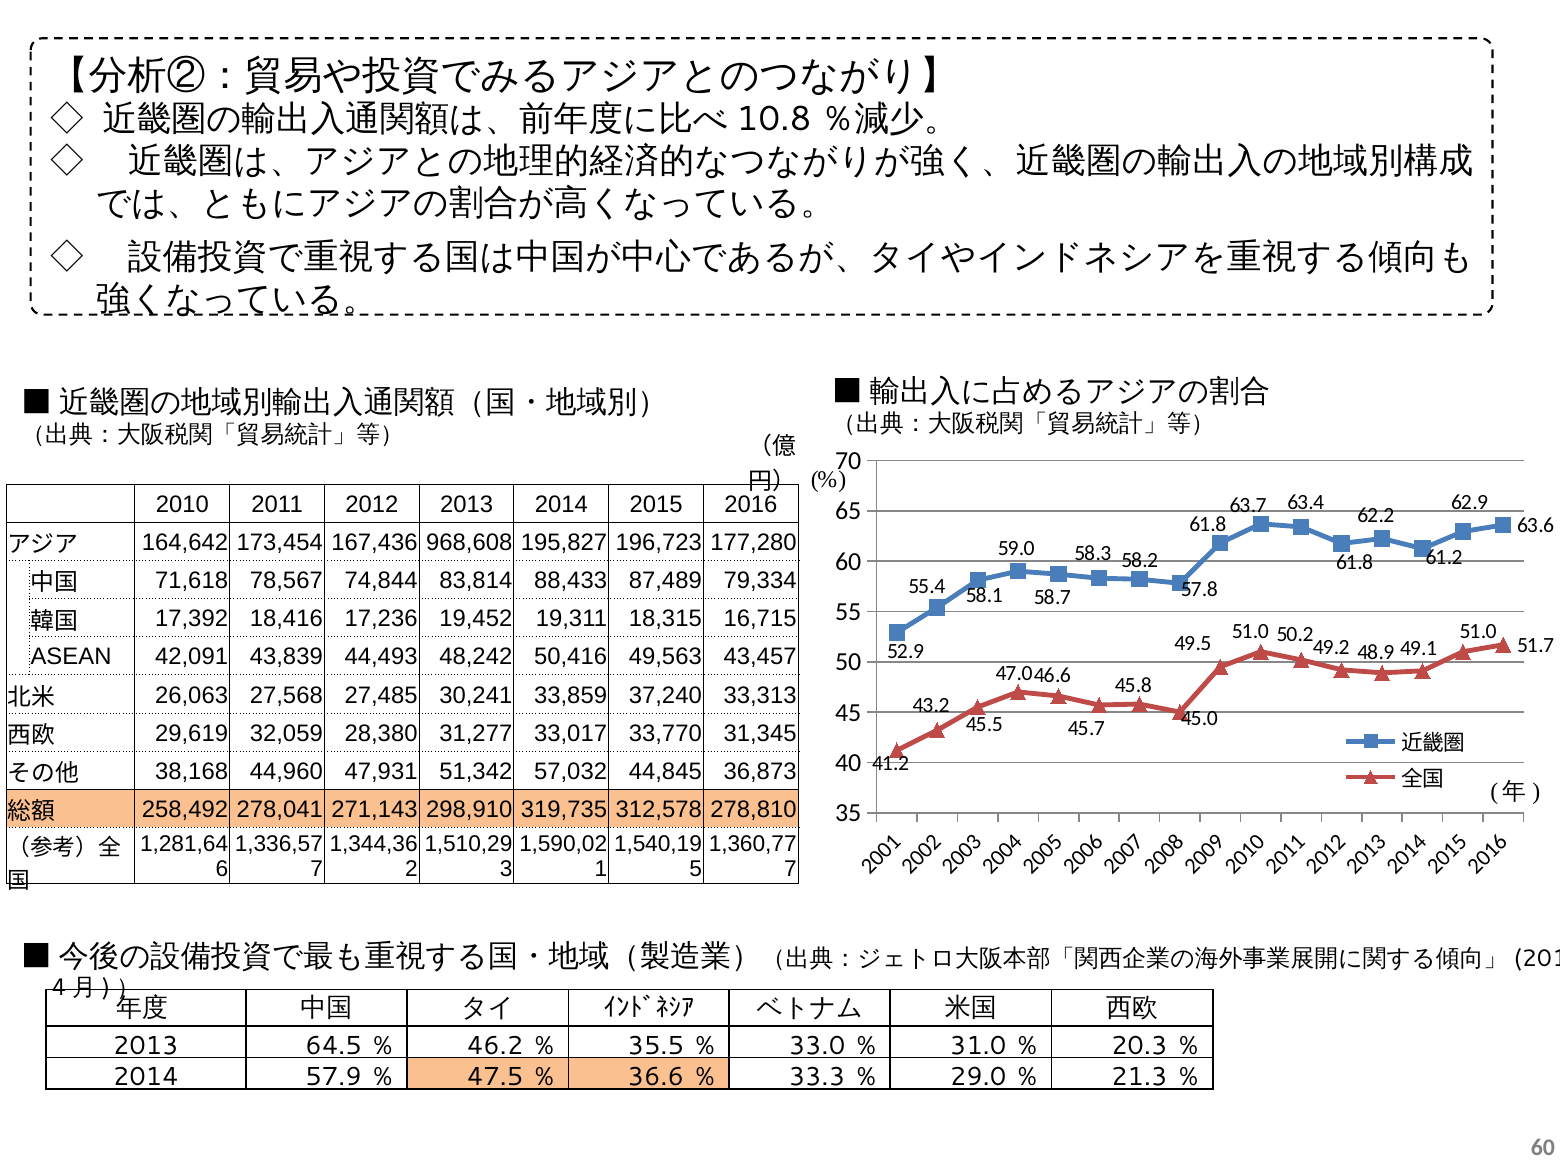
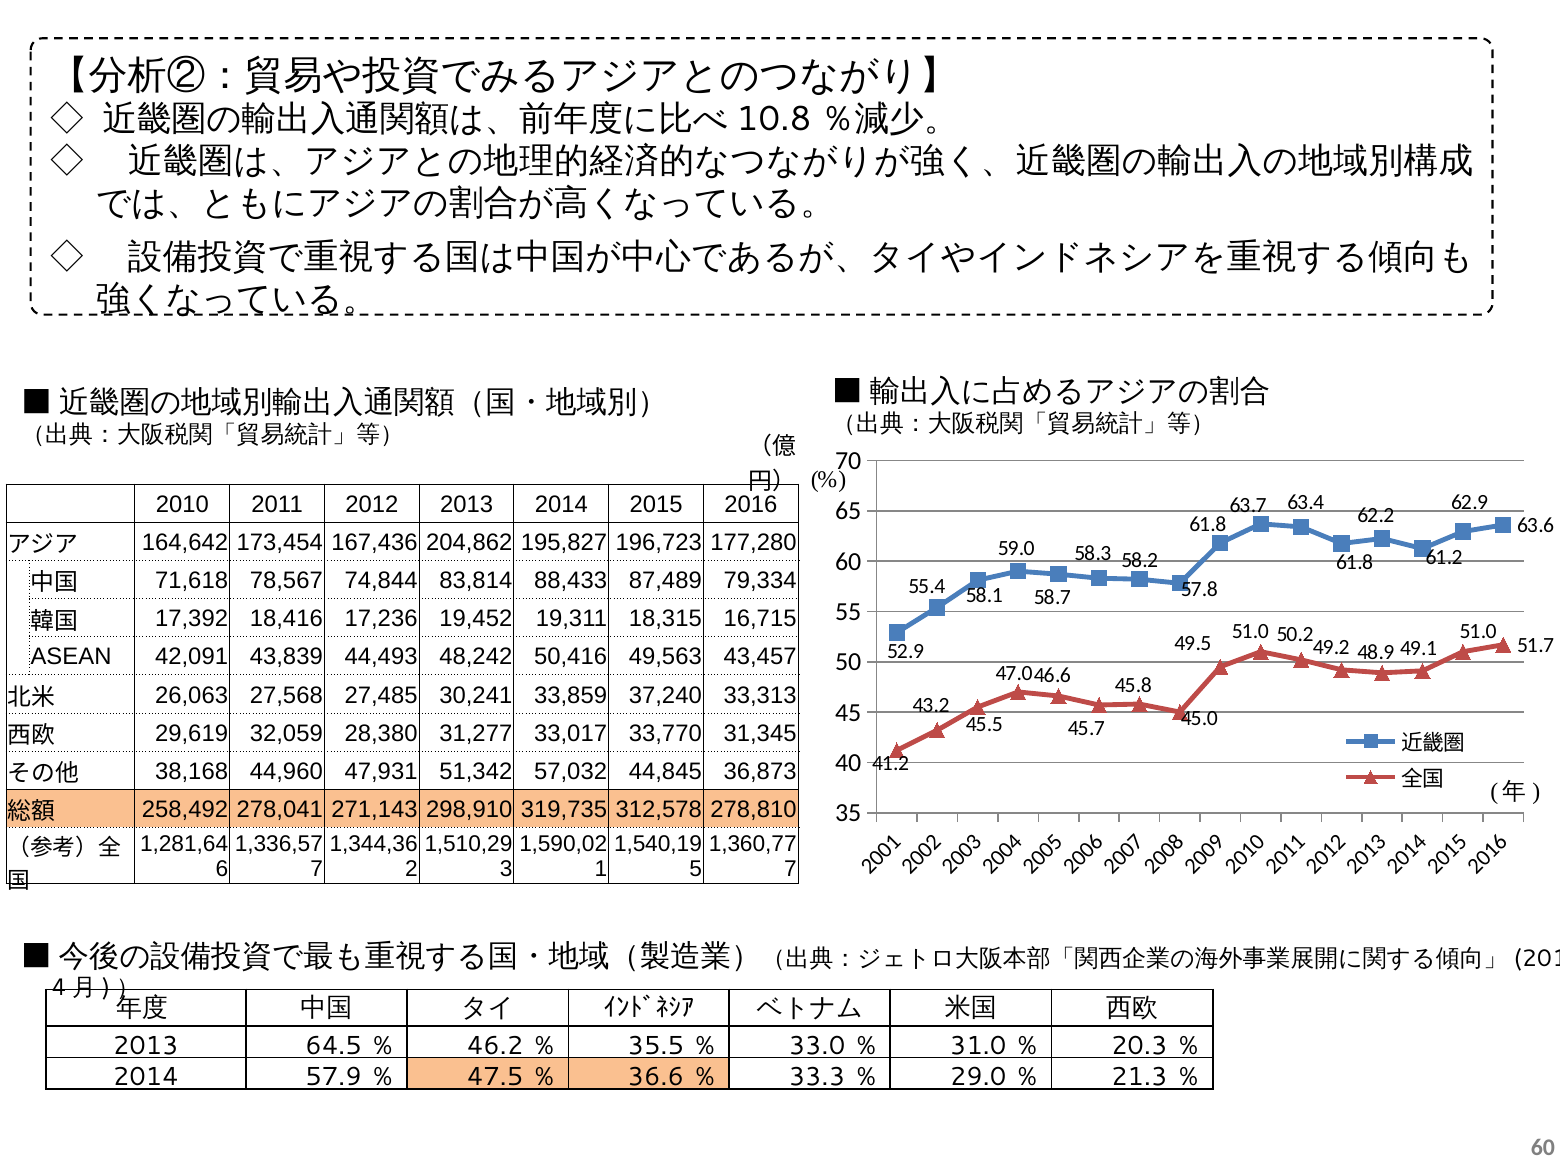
968,608: 968,608 -> 204,862 (469, 543)
